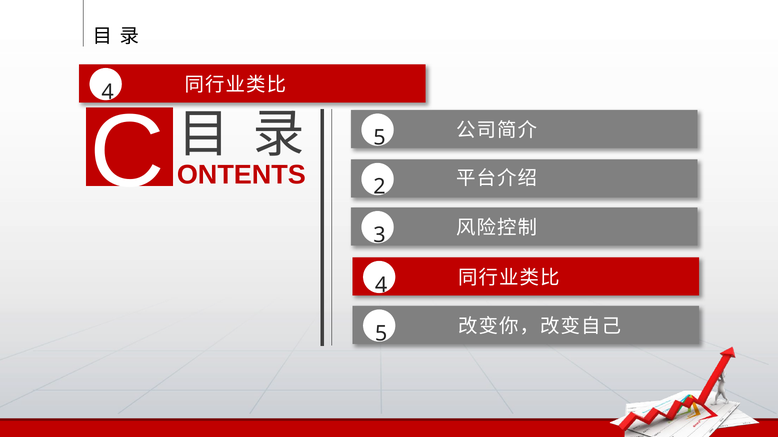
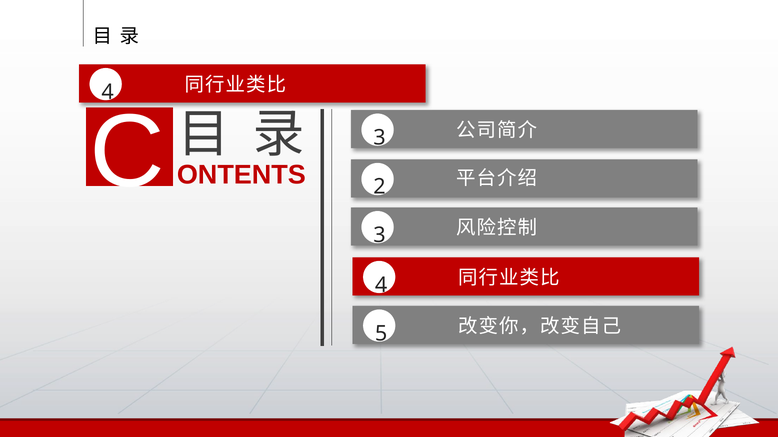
C 5: 5 -> 3 (380, 138)
